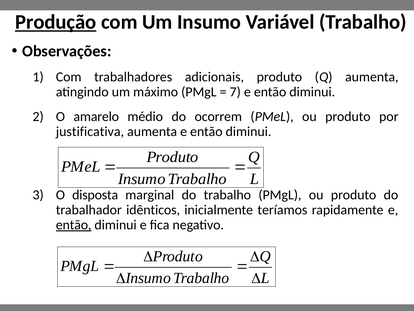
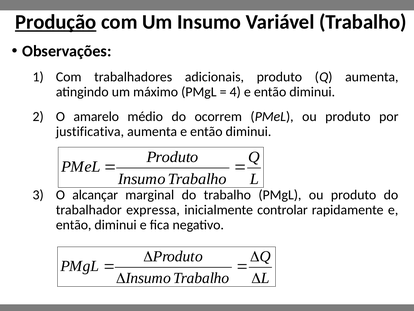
7: 7 -> 4 (235, 92)
disposta: disposta -> alcançar (95, 195)
idênticos: idênticos -> expressa (153, 210)
teríamos: teríamos -> controlar (282, 210)
então underline: present -> none (74, 225)
